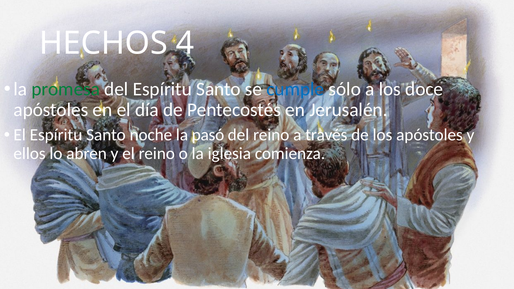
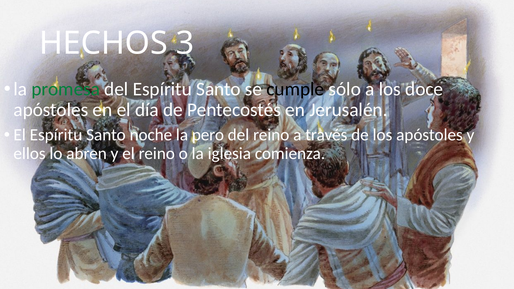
4: 4 -> 3 (185, 43)
cumple colour: blue -> black (295, 89)
pasó: pasó -> pero (208, 135)
